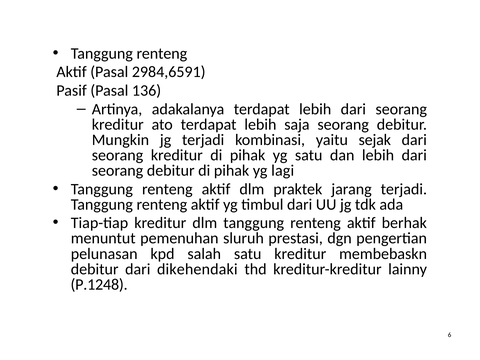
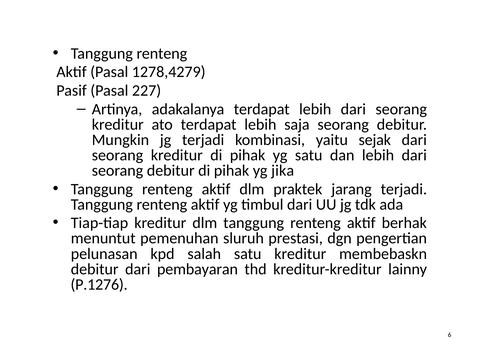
2984,6591: 2984,6591 -> 1278,4279 (169, 72)
136: 136 -> 227 (147, 91)
lagi: lagi -> jika (283, 171)
dikehendaki: dikehendaki -> pembayaran (197, 269)
P.1248: P.1248 -> P.1276 (99, 284)
